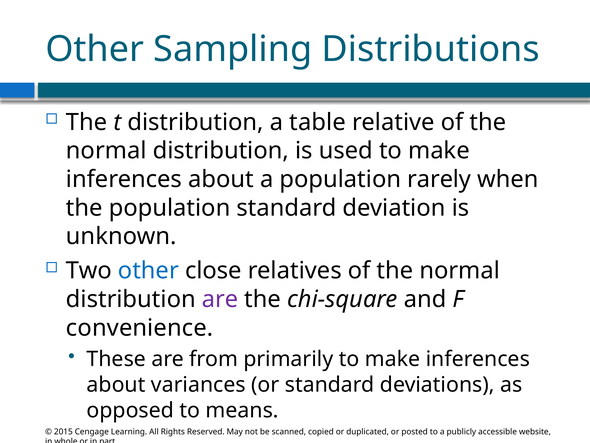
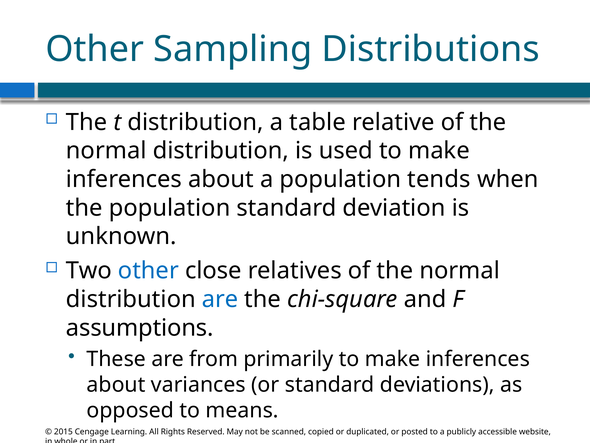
rarely: rarely -> tends (439, 179)
are colour: purple -> blue (220, 299)
convenience: convenience -> assumptions (140, 327)
